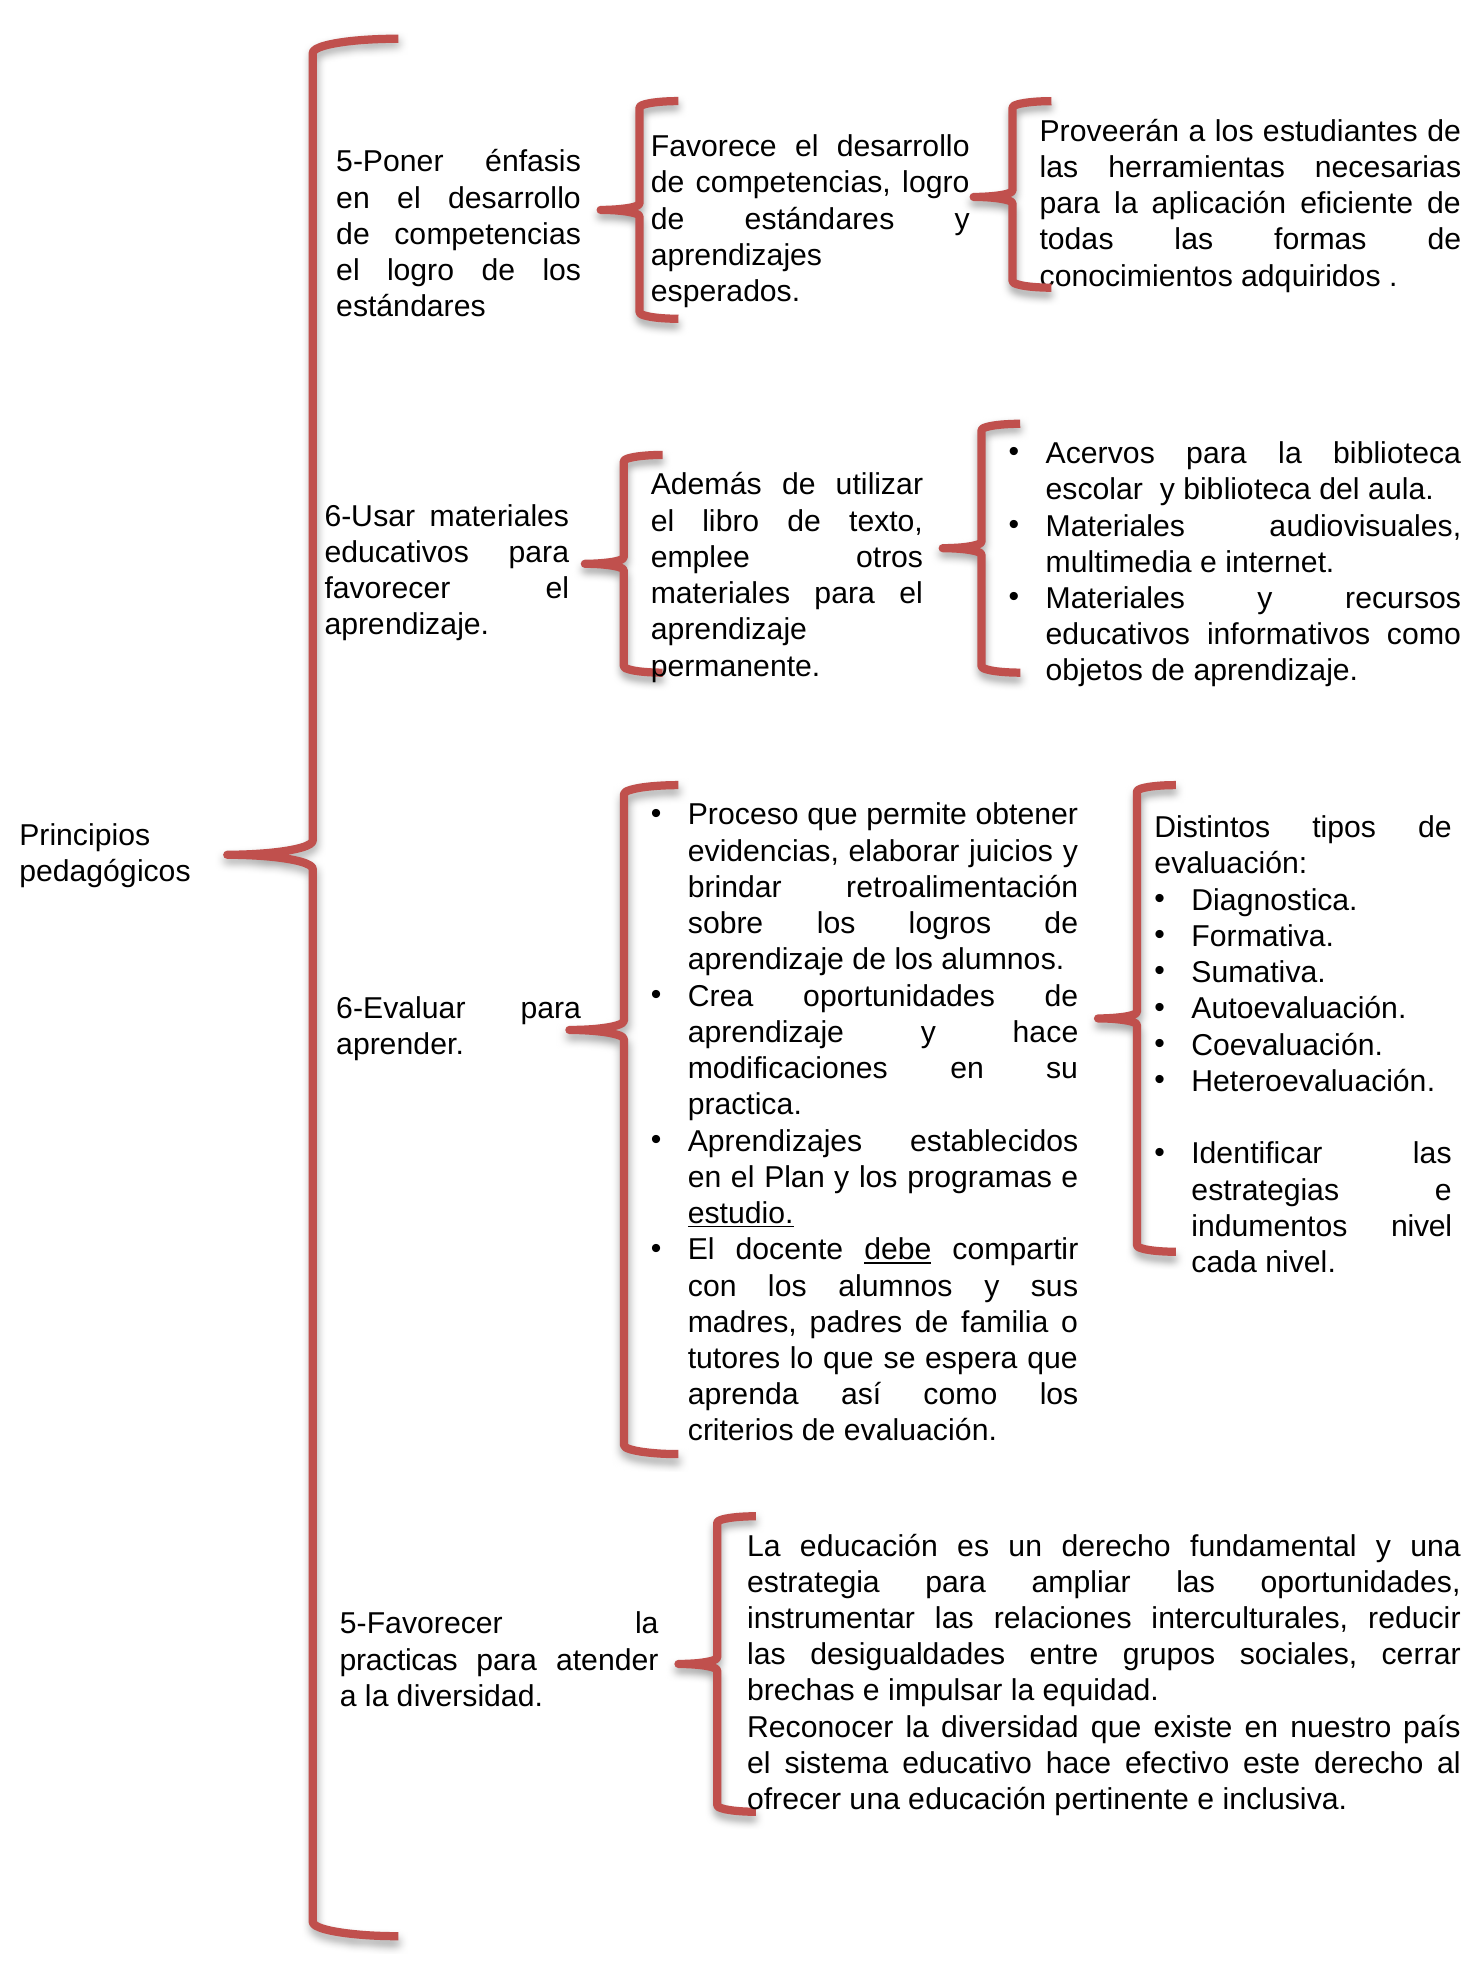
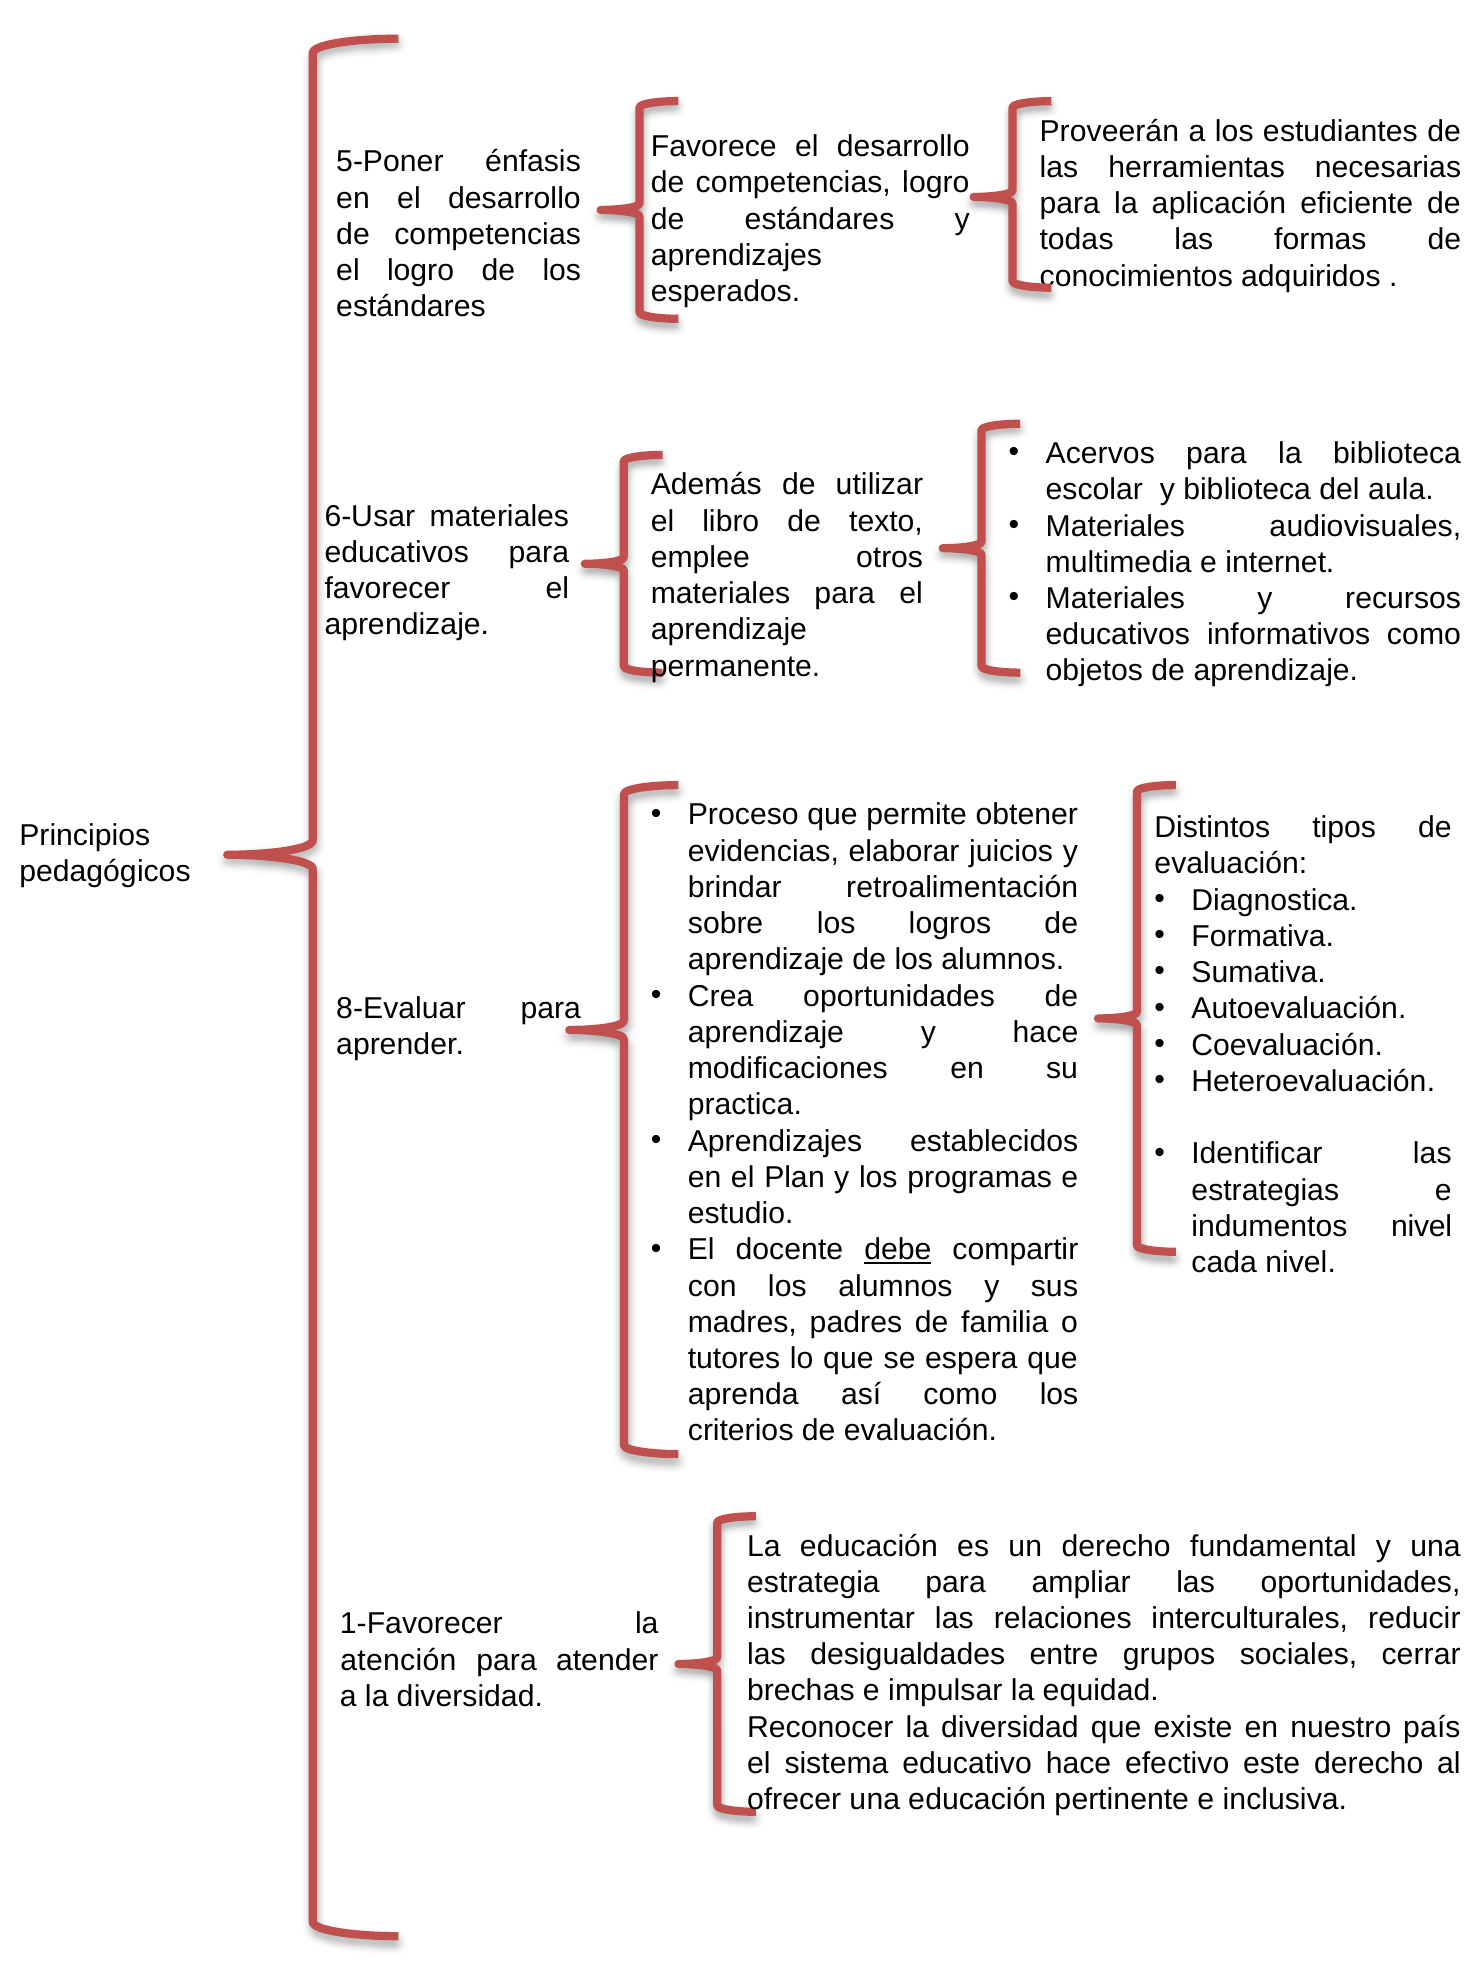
6-Evaluar: 6-Evaluar -> 8-Evaluar (401, 1009)
estudio underline: present -> none (741, 1213)
5-Favorecer: 5-Favorecer -> 1-Favorecer (421, 1624)
practicas: practicas -> atención (398, 1660)
